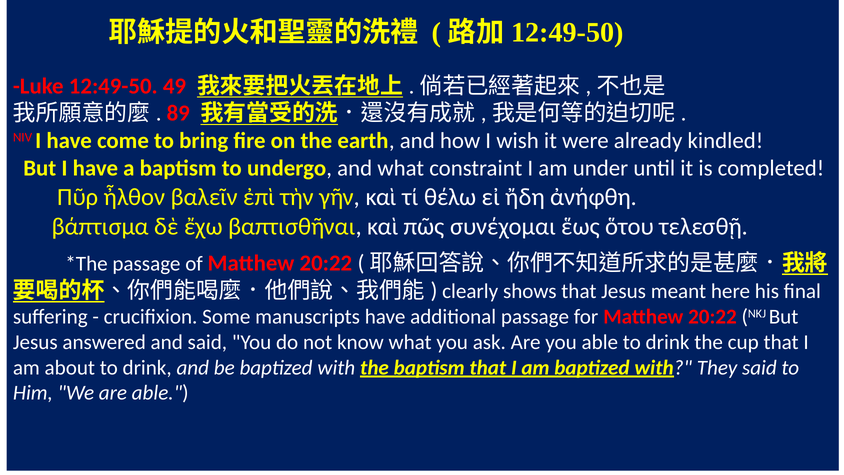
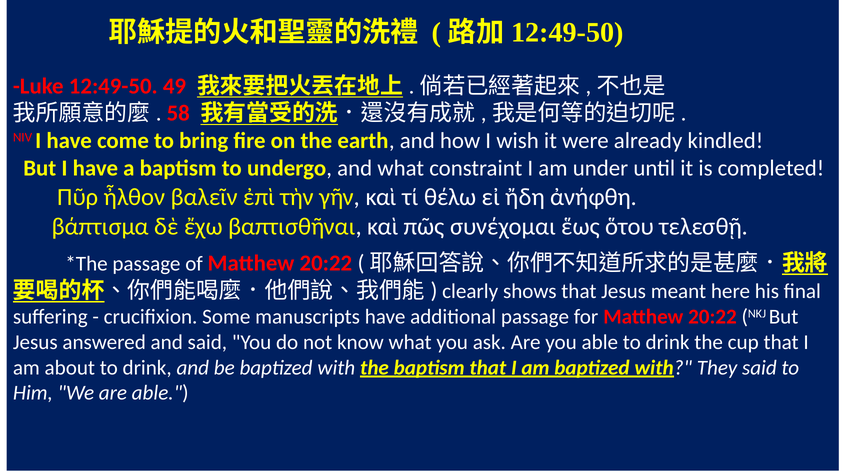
89: 89 -> 58 (178, 113)
